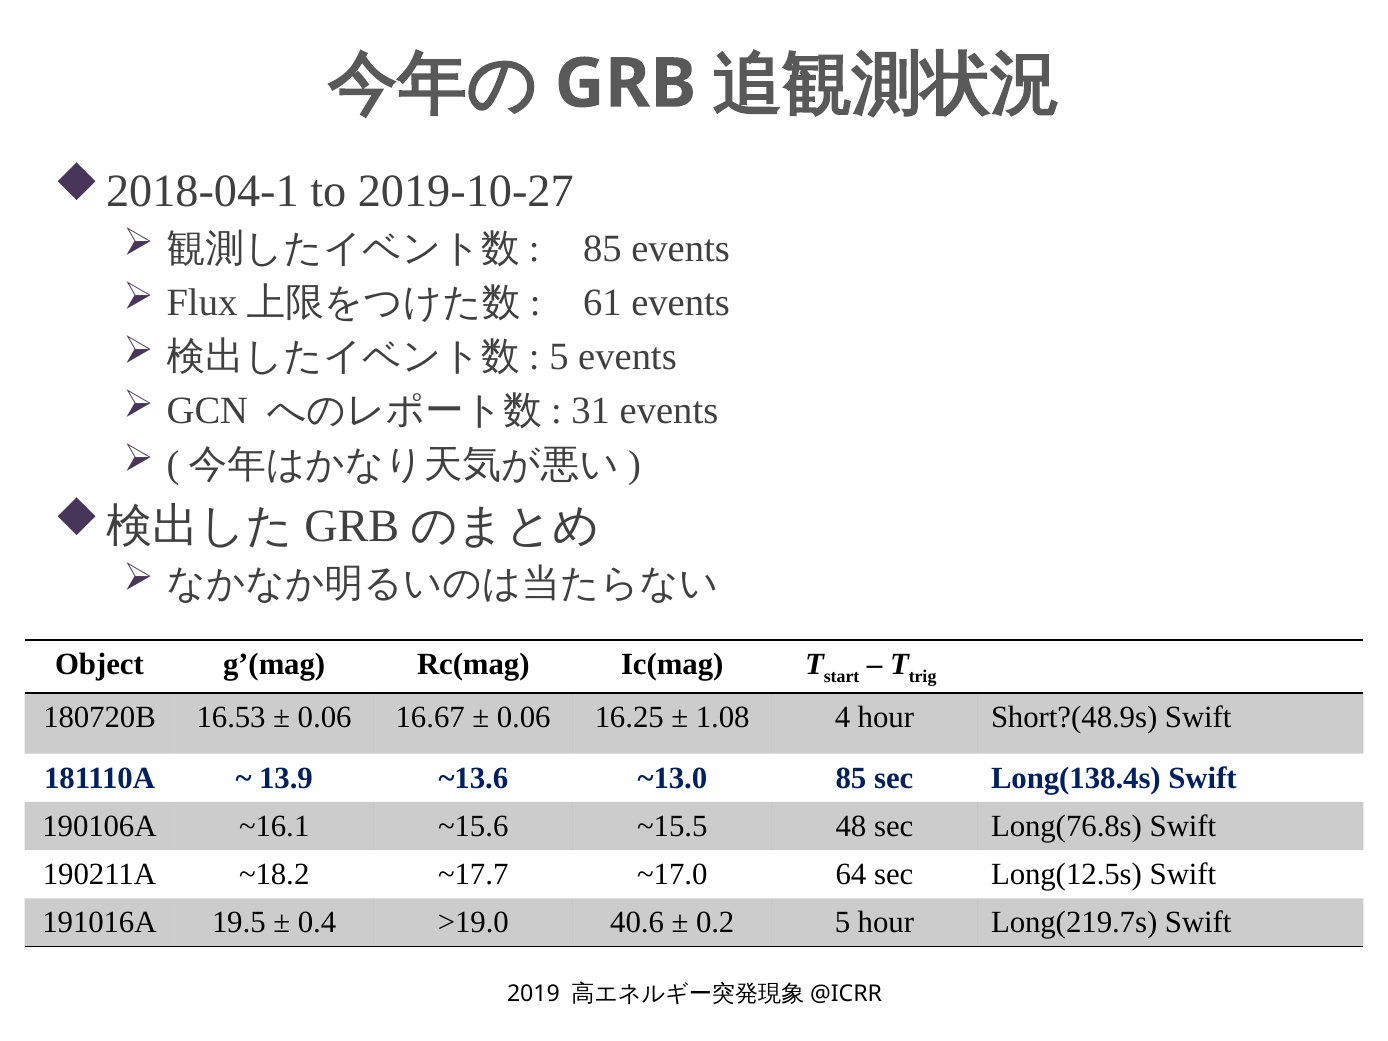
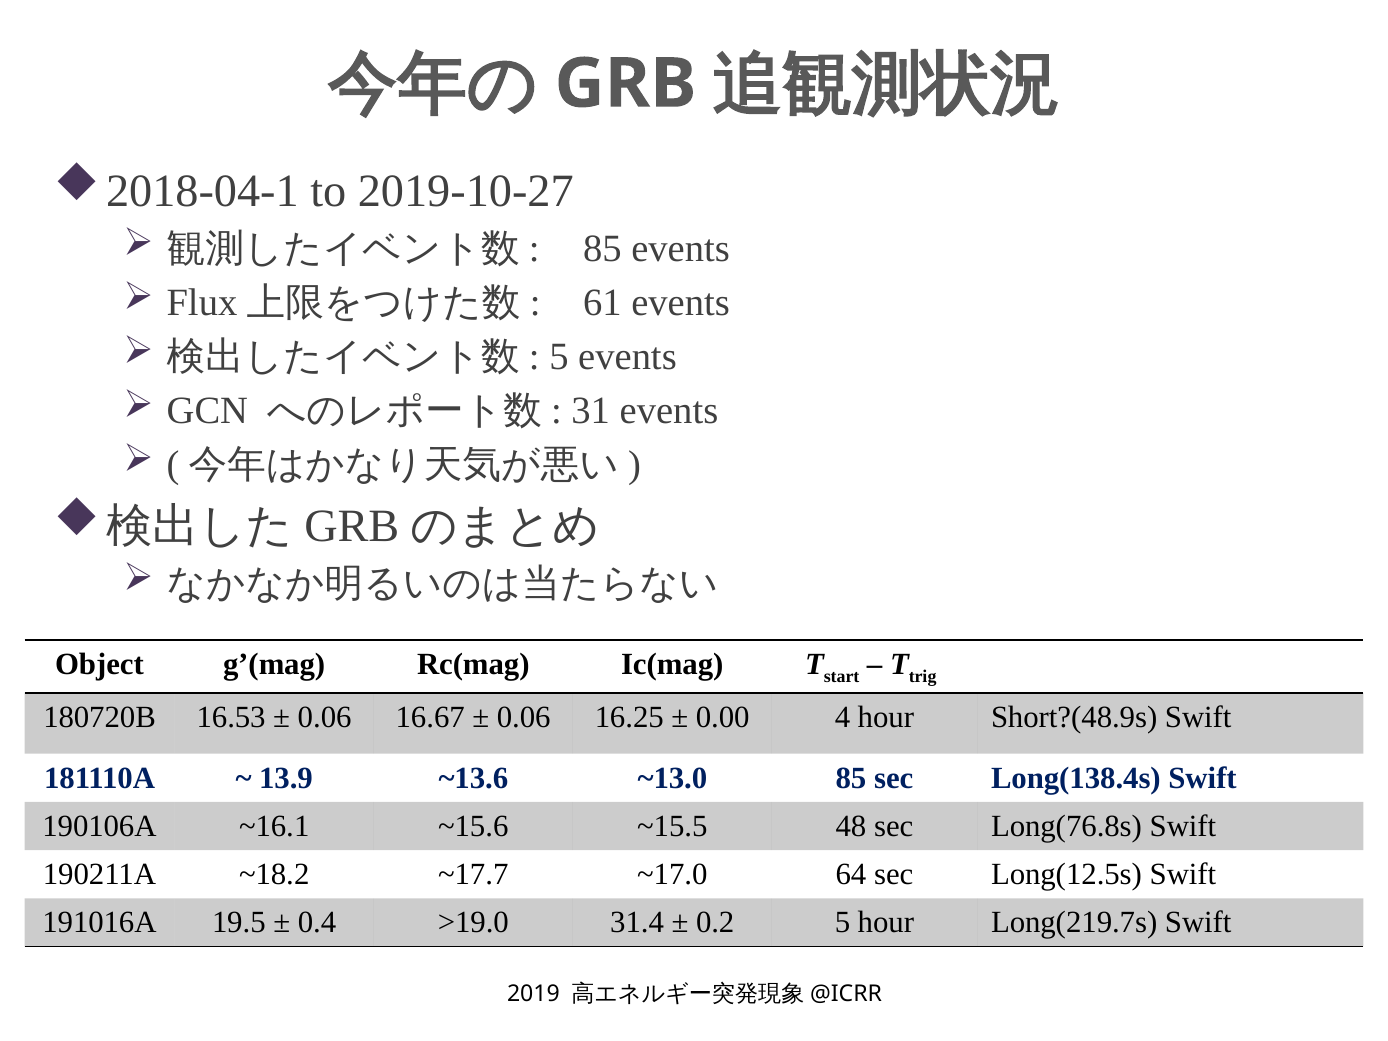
1.08: 1.08 -> 0.00 (723, 717)
40.6: 40.6 -> 31.4 (637, 923)
